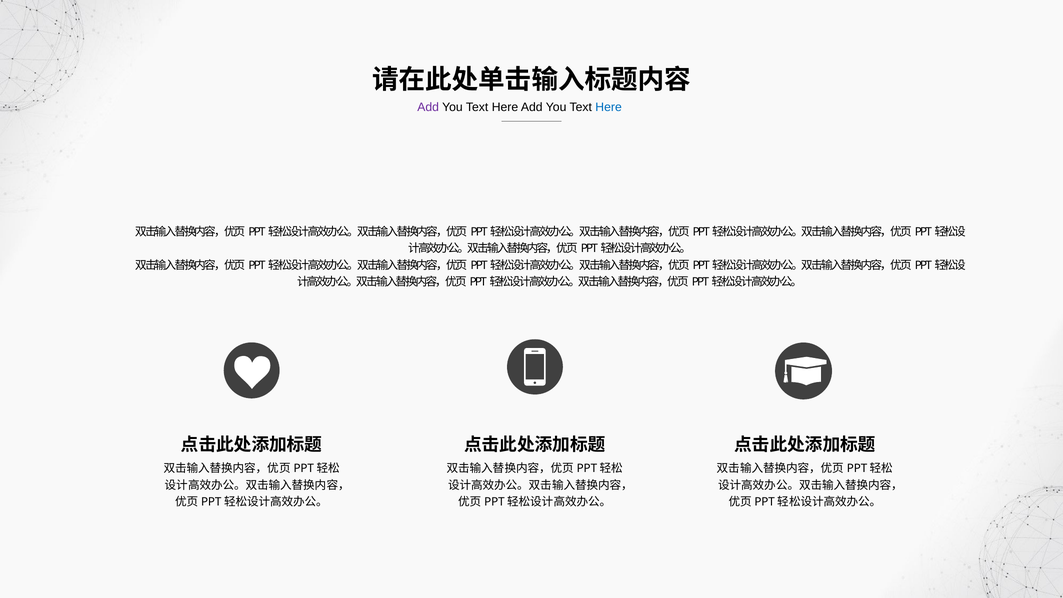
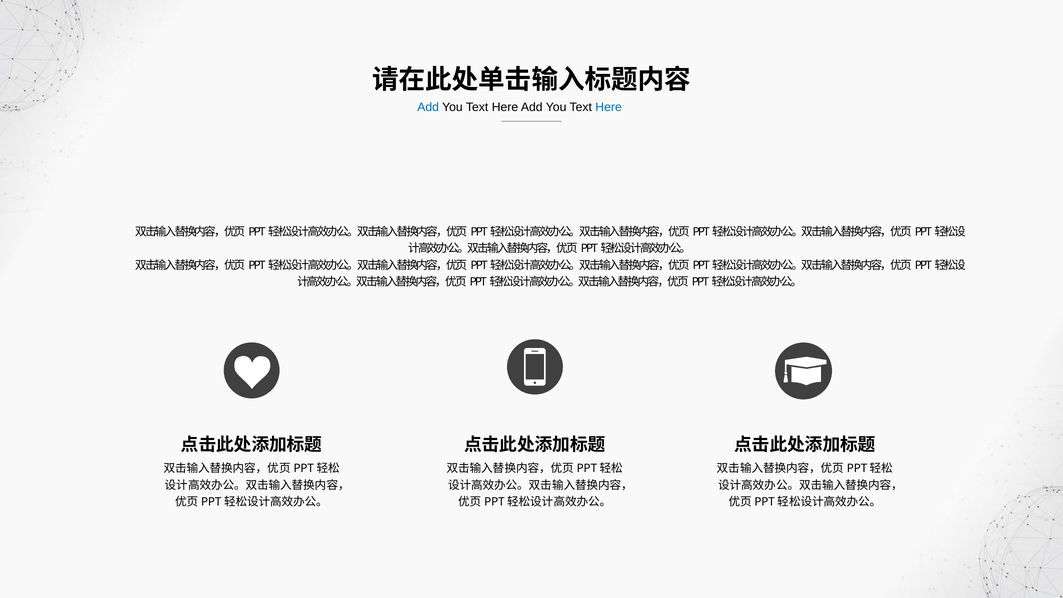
Add colour: purple -> blue (428, 107)
